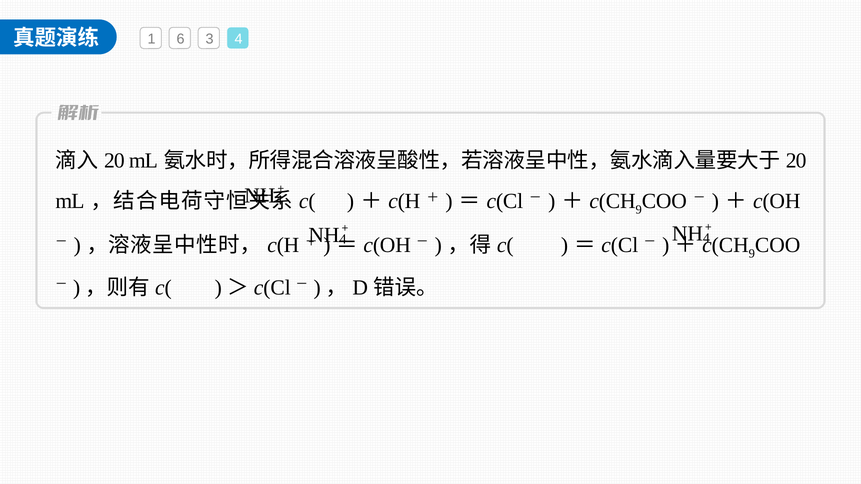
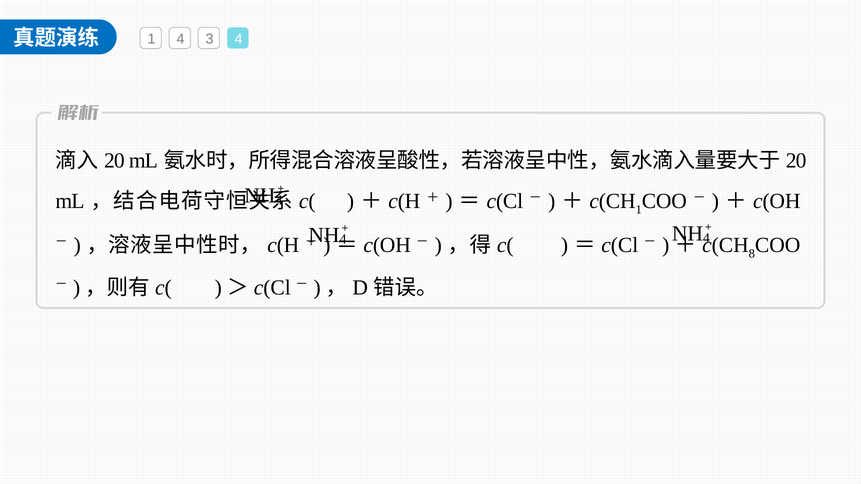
1 6: 6 -> 4 (180, 39)
9: 9 -> 1 (639, 210)
9: 9 -> 8 (752, 254)
